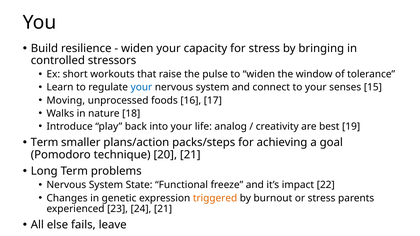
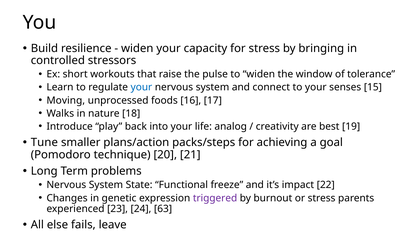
Term: Term -> Tune (44, 142)
triggered colour: orange -> purple (215, 198)
24 21: 21 -> 63 (163, 209)
